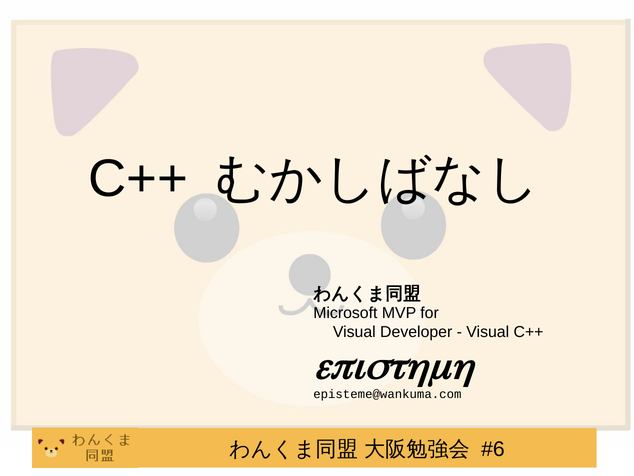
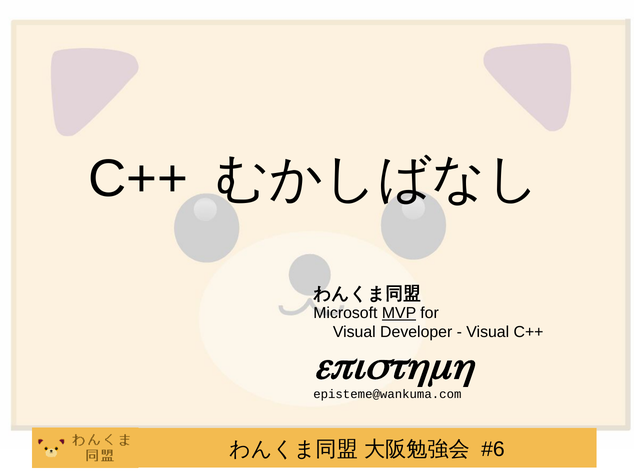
MVP underline: none -> present (399, 313)
